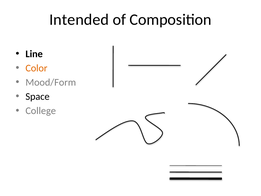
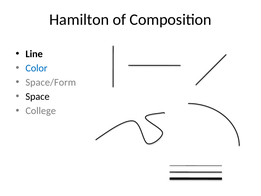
Intended: Intended -> Hamilton (79, 20)
Color colour: orange -> blue (36, 68)
Mood/Form: Mood/Form -> Space/Form (51, 82)
